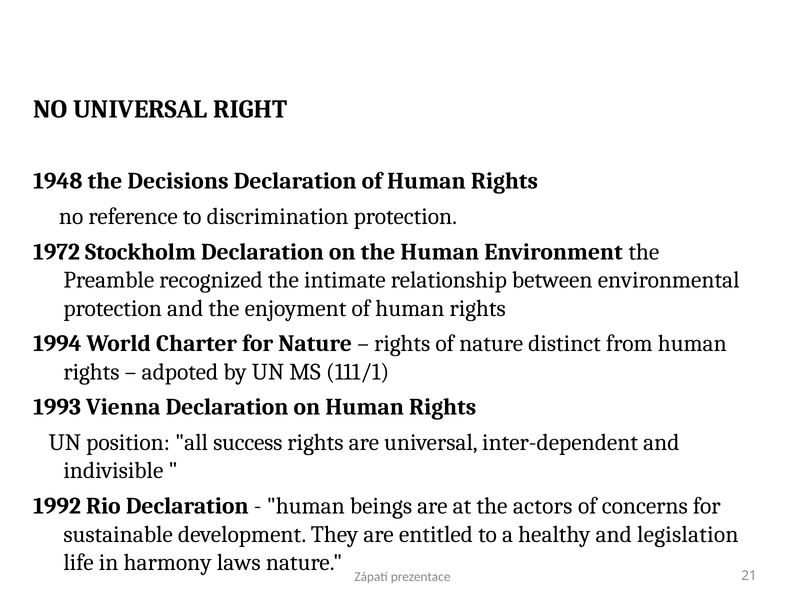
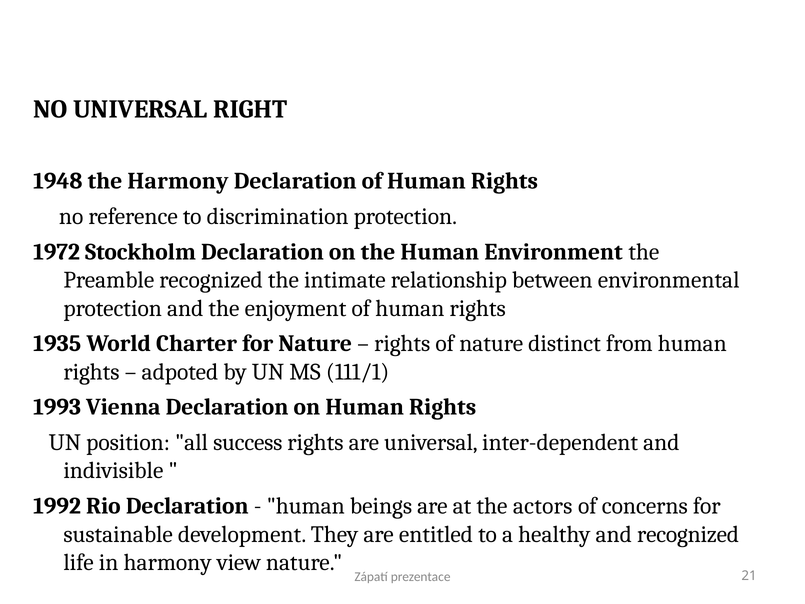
the Decisions: Decisions -> Harmony (178, 181)
1994: 1994 -> 1935 (57, 344)
and legislation: legislation -> recognized (688, 534)
laws: laws -> view (239, 562)
